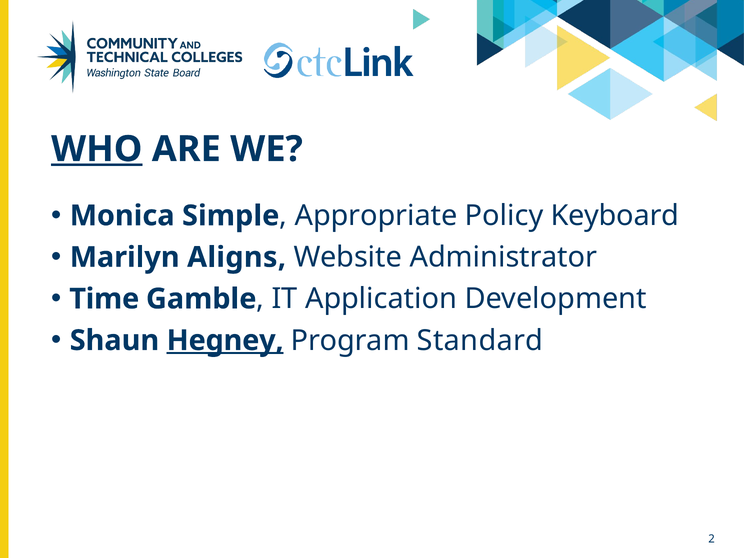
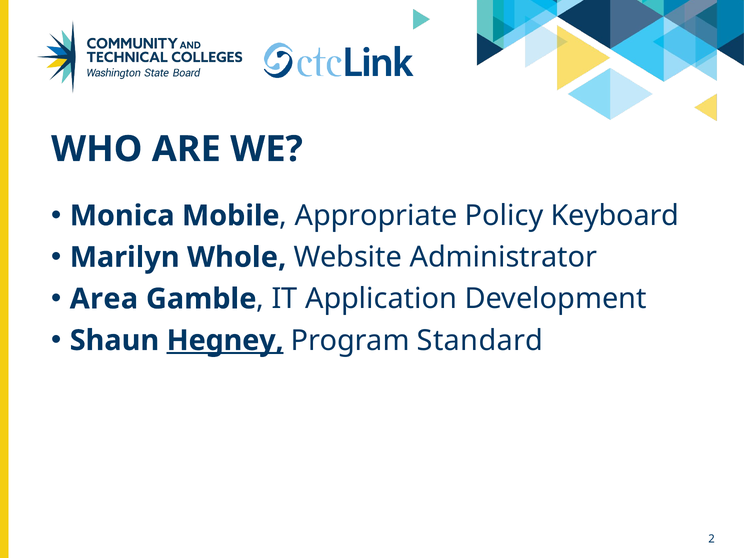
WHO underline: present -> none (97, 149)
Simple: Simple -> Mobile (231, 216)
Aligns: Aligns -> Whole (237, 257)
Time: Time -> Area (104, 299)
